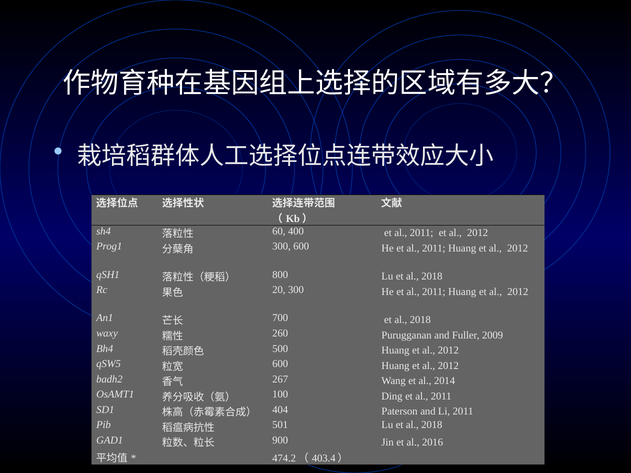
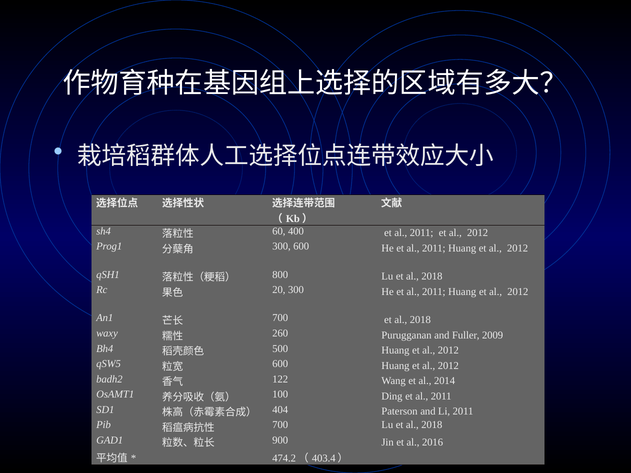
267: 267 -> 122 (280, 379)
501: 501 -> 700 (280, 425)
